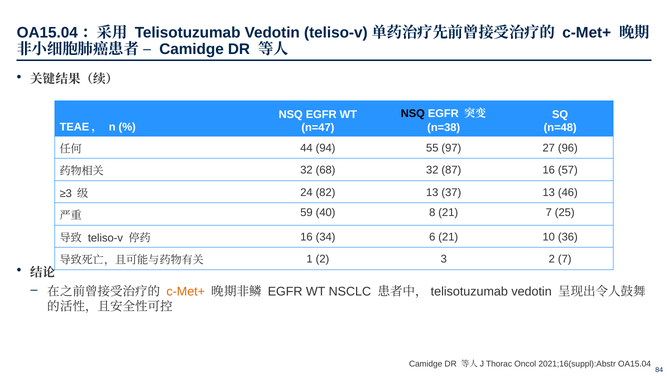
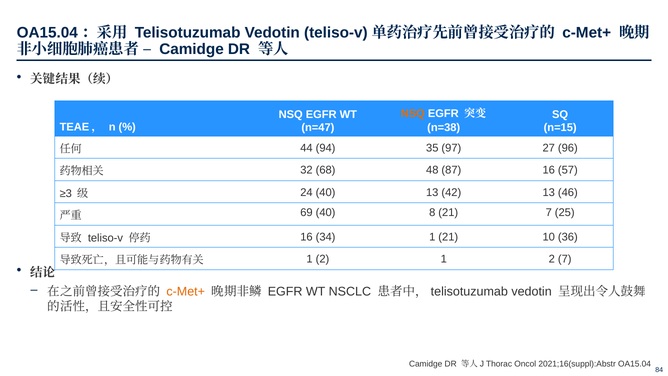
NSQ colour: black -> orange (413, 114)
n=48: n=48 -> n=15 (560, 128)
55: 55 -> 35 (432, 148)
68 32: 32 -> 48 (432, 170)
24 82: 82 -> 40 (326, 192)
37: 37 -> 42 (451, 192)
59: 59 -> 69 (306, 213)
34 6: 6 -> 1 (432, 237)
2 3: 3 -> 1 (444, 259)
